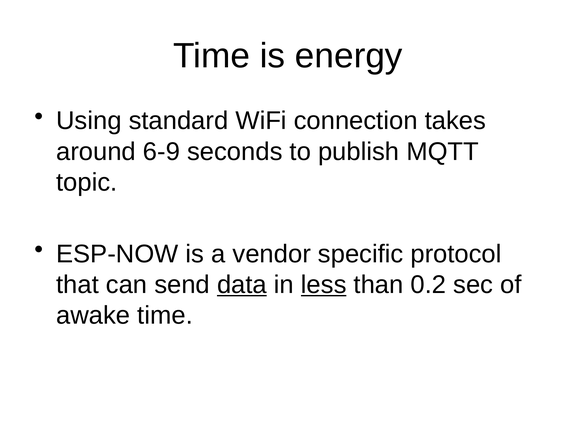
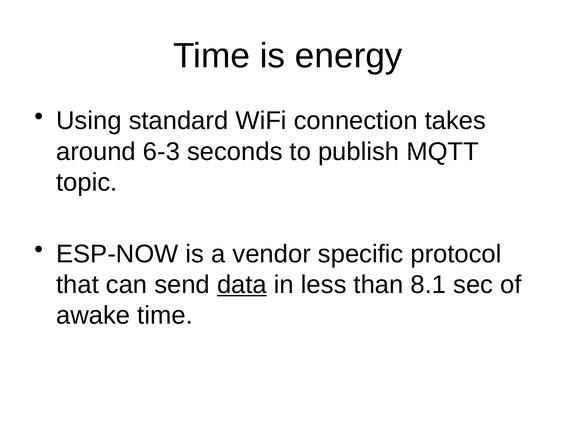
6-9: 6-9 -> 6-3 (161, 152)
less underline: present -> none (324, 285)
0.2: 0.2 -> 8.1 (428, 285)
